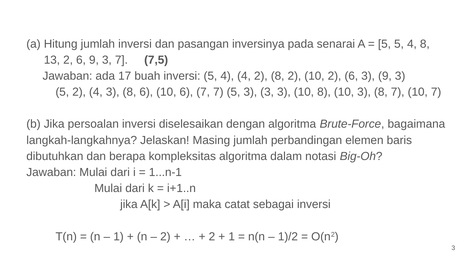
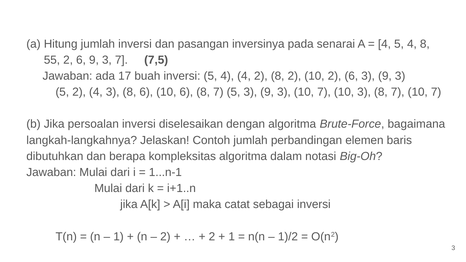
5: 5 -> 4 (384, 44)
13: 13 -> 55 (52, 60)
6 7: 7 -> 8 (203, 92)
5 3 3: 3 -> 9 (267, 92)
3 10 8: 8 -> 7 (324, 92)
Masing: Masing -> Contoh (211, 140)
